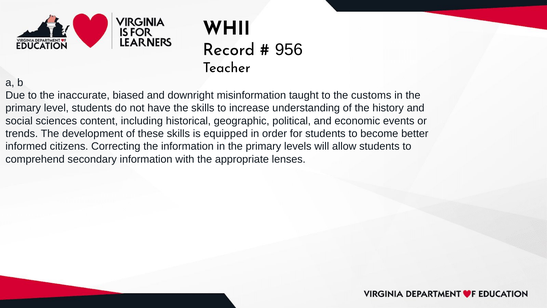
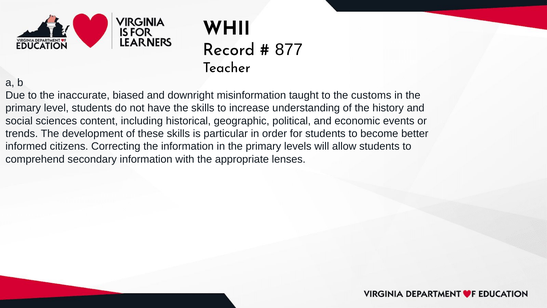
956: 956 -> 877 (289, 49)
equipped: equipped -> particular (226, 133)
